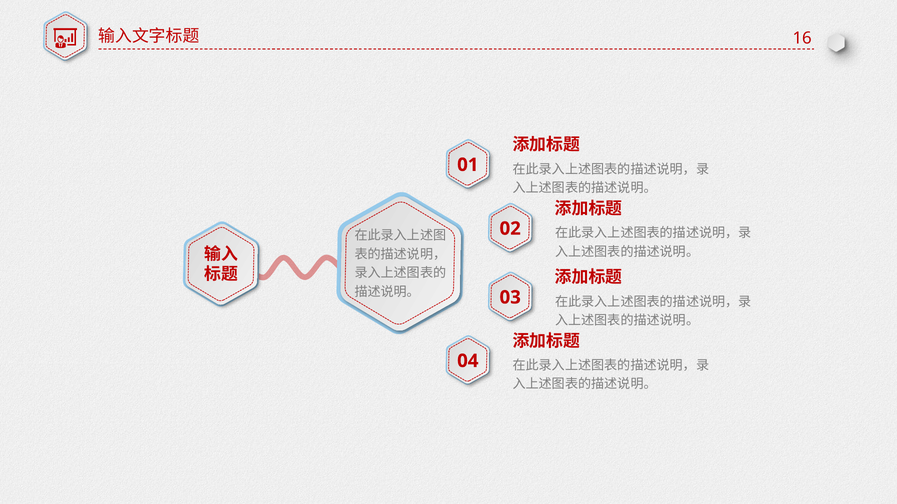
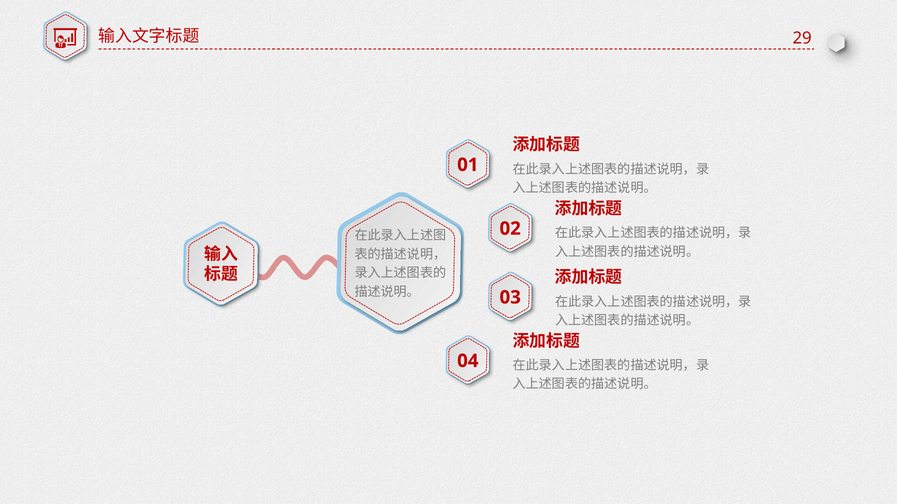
16: 16 -> 29 (802, 38)
